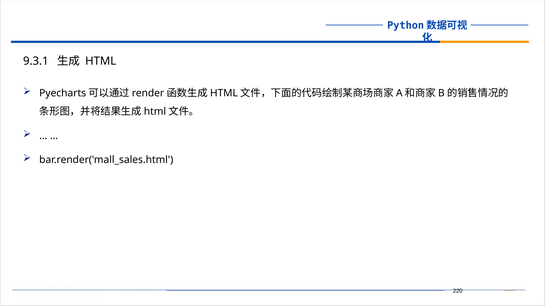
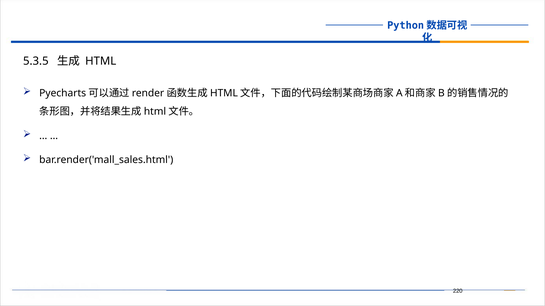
9.3.1: 9.3.1 -> 5.3.5 (36, 61)
